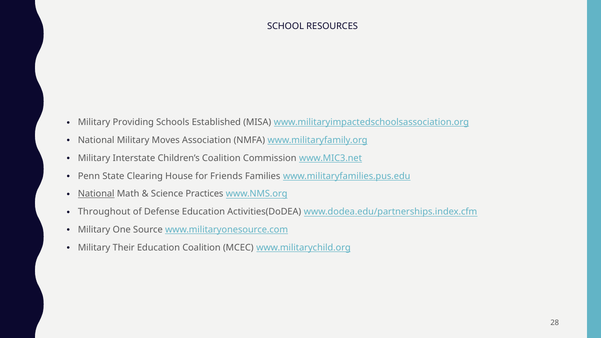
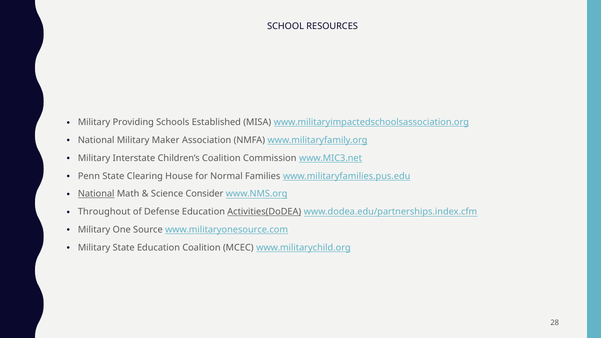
Moves: Moves -> Maker (166, 140)
Friends: Friends -> Normal (226, 176)
Practices: Practices -> Consider (204, 194)
Activities(DoDEA underline: none -> present (264, 212)
Military Their: Their -> State (124, 248)
